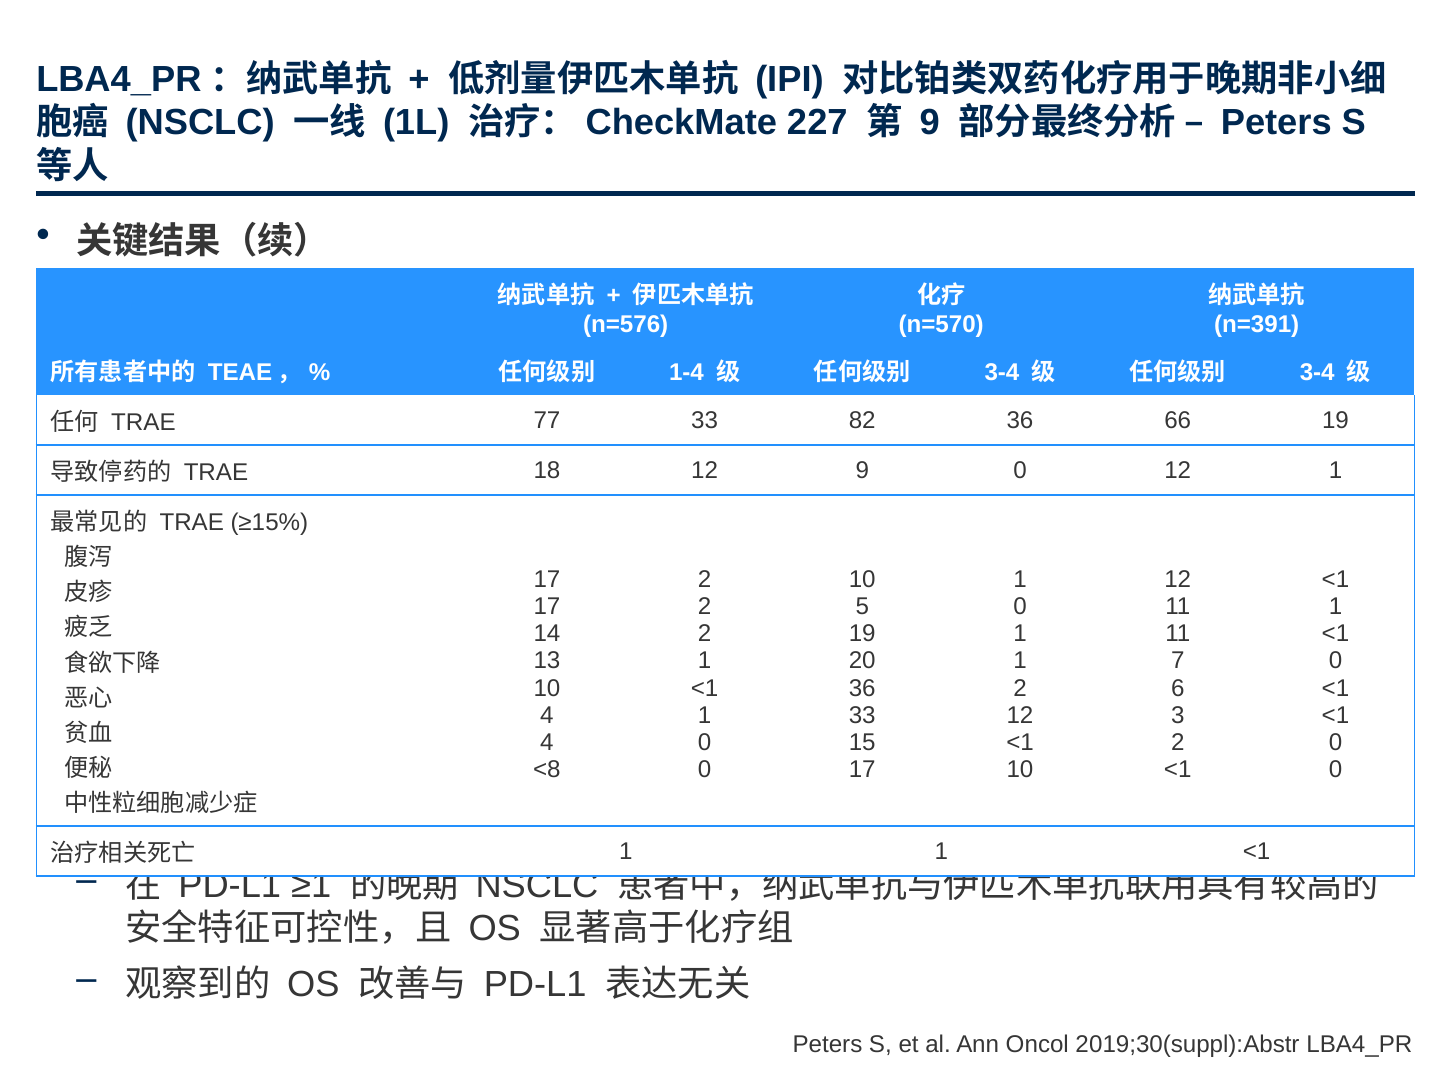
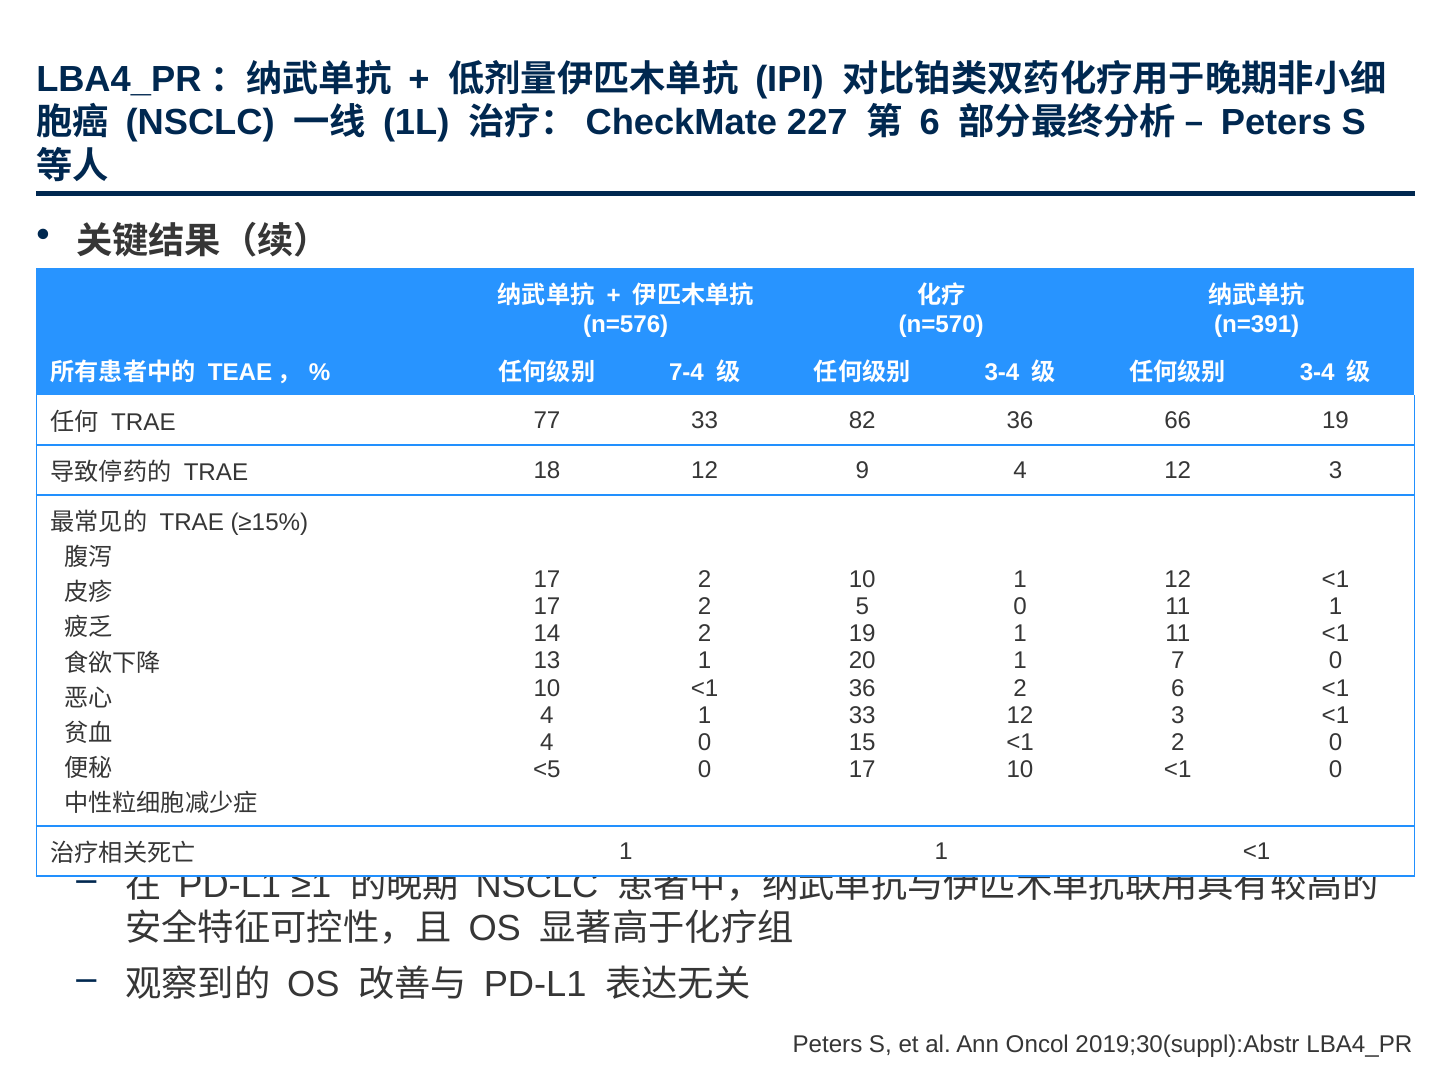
9: 9 -> 6 (930, 123)
1-4: 1-4 -> 7-4 (686, 372)
9 0: 0 -> 4 (1020, 470)
12 1: 1 -> 3 (1336, 470)
<8: <8 -> <5 (547, 769)
